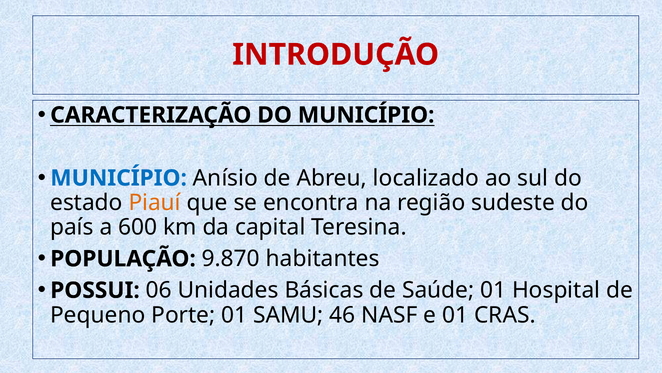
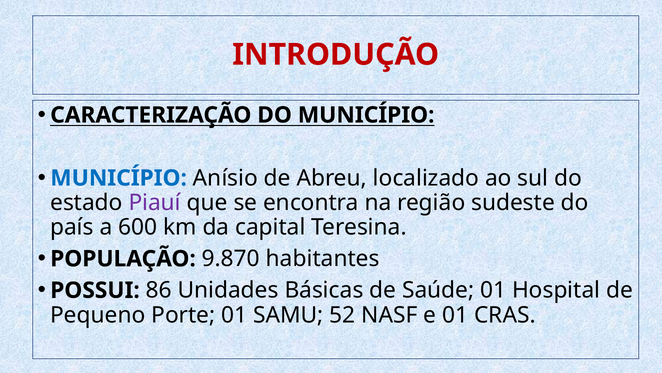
Piauí colour: orange -> purple (155, 202)
06: 06 -> 86 (159, 290)
46: 46 -> 52 (342, 314)
